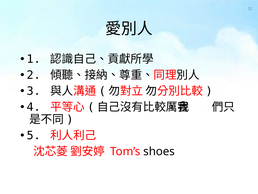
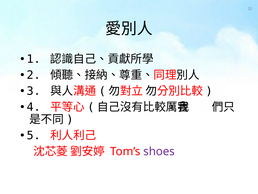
shoes colour: black -> purple (159, 151)
